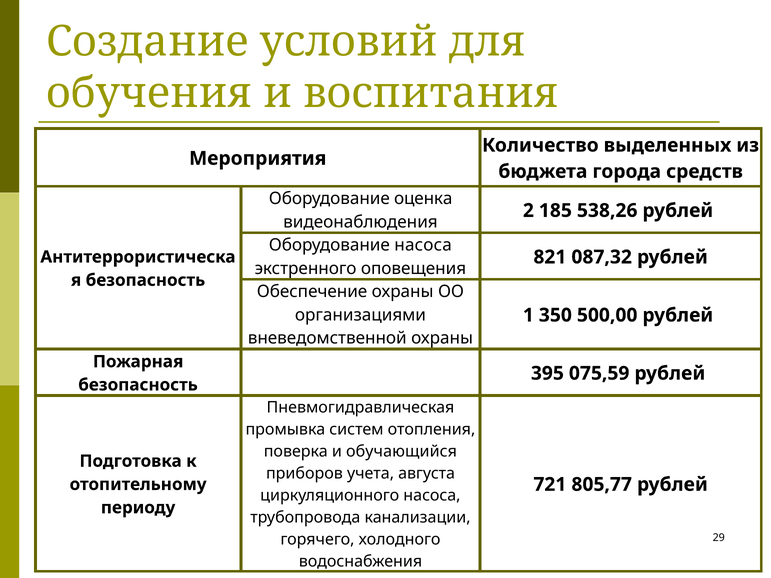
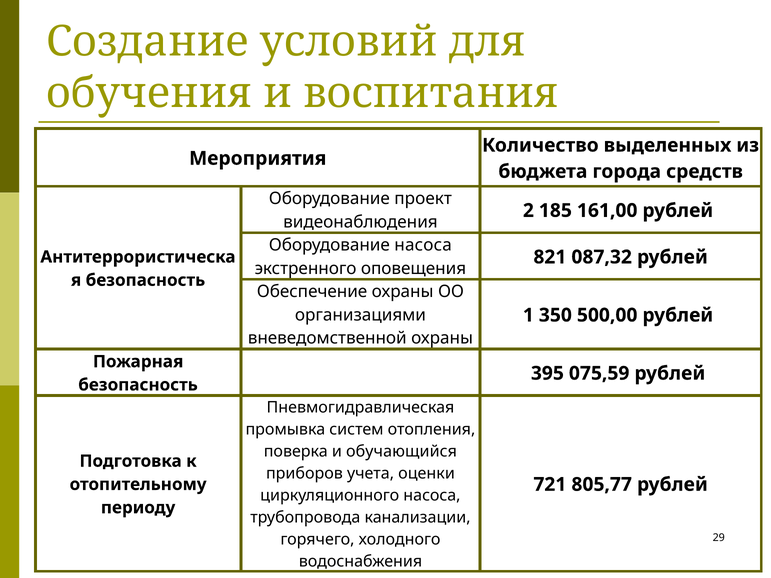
оценка: оценка -> проект (423, 199)
538,26: 538,26 -> 161,00 (607, 211)
августа: августа -> оценки (427, 474)
